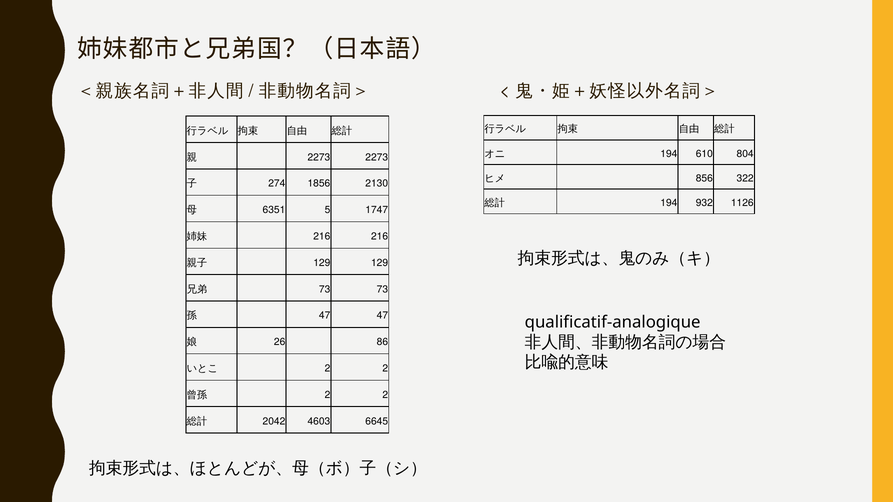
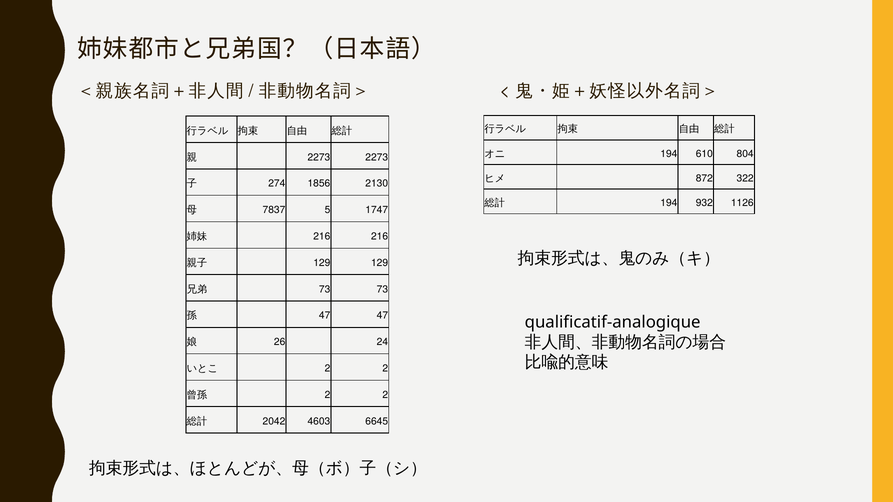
856: 856 -> 872 (704, 178)
6351: 6351 -> 7837 (274, 210)
86: 86 -> 24 (382, 342)
